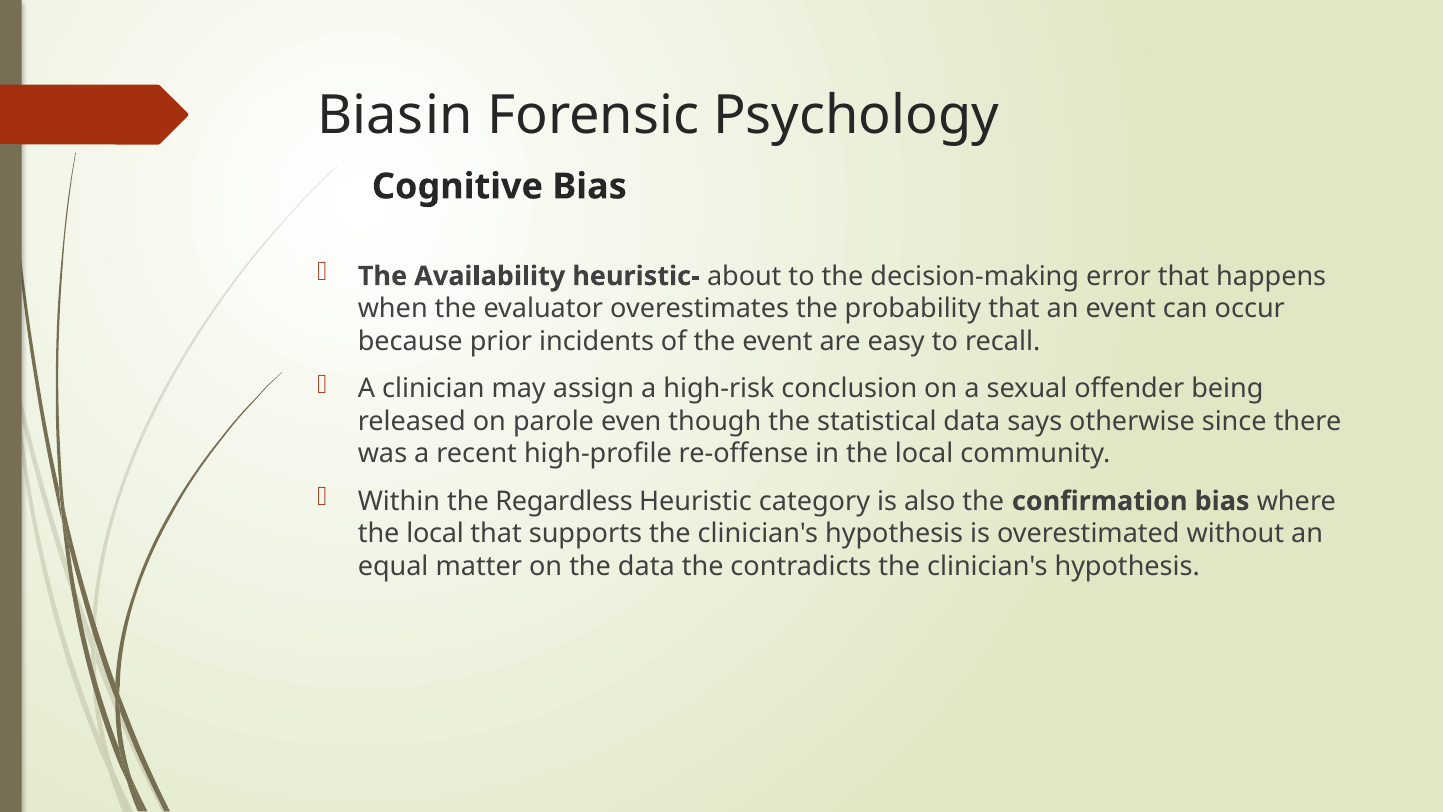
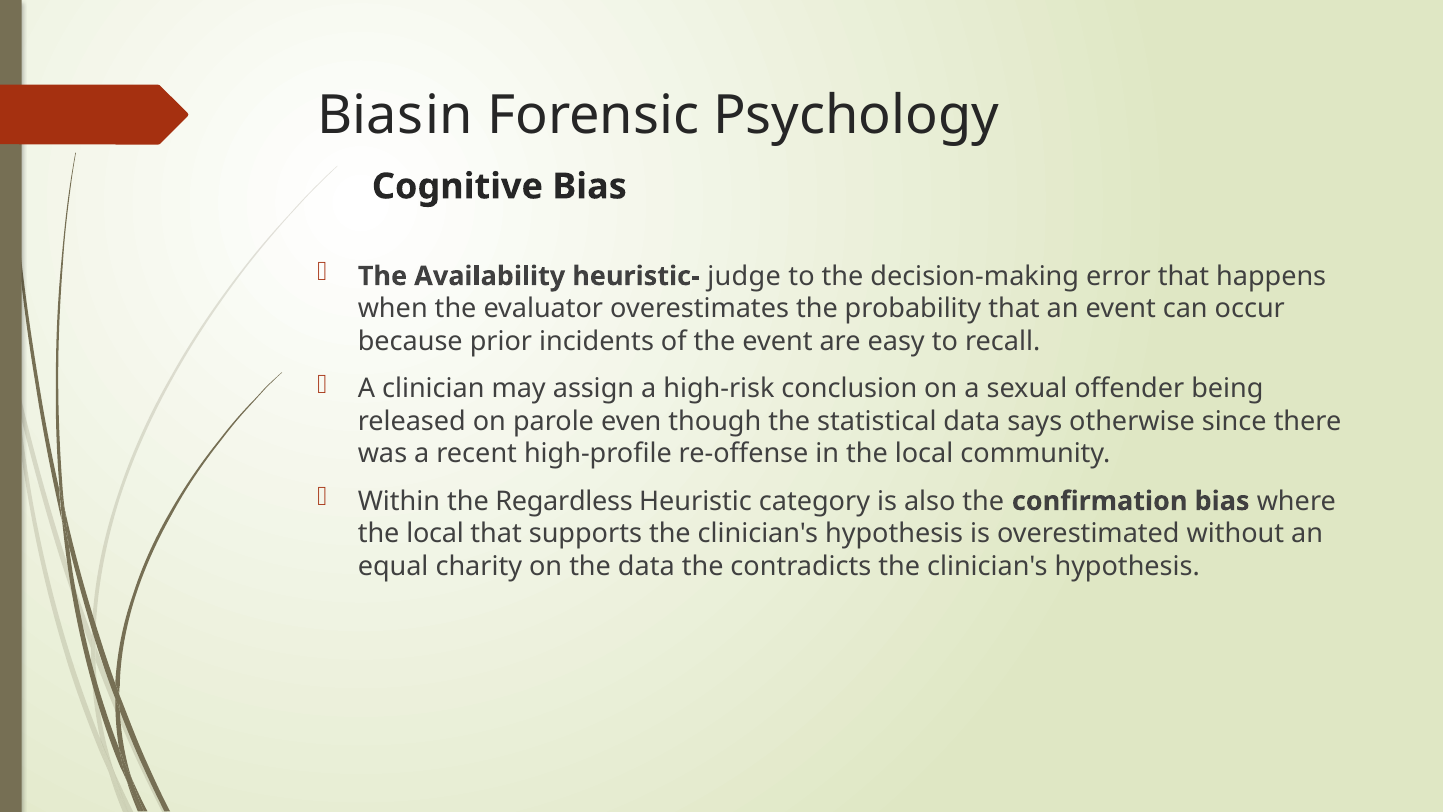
about: about -> judge (744, 276)
matter: matter -> charity (479, 566)
